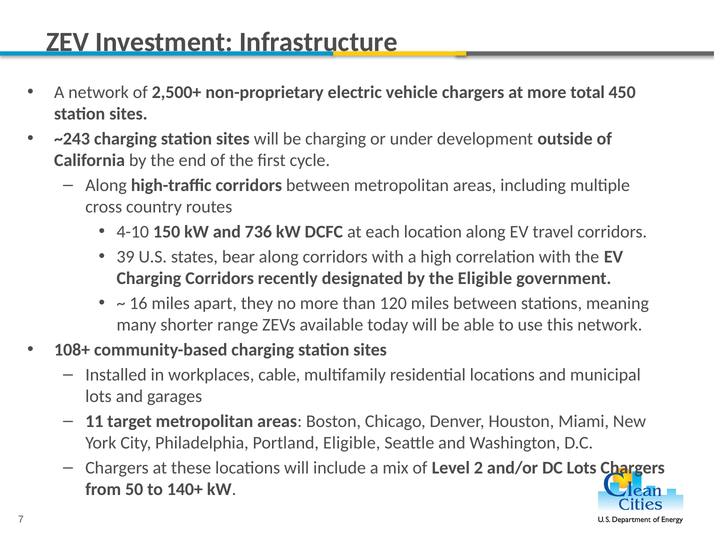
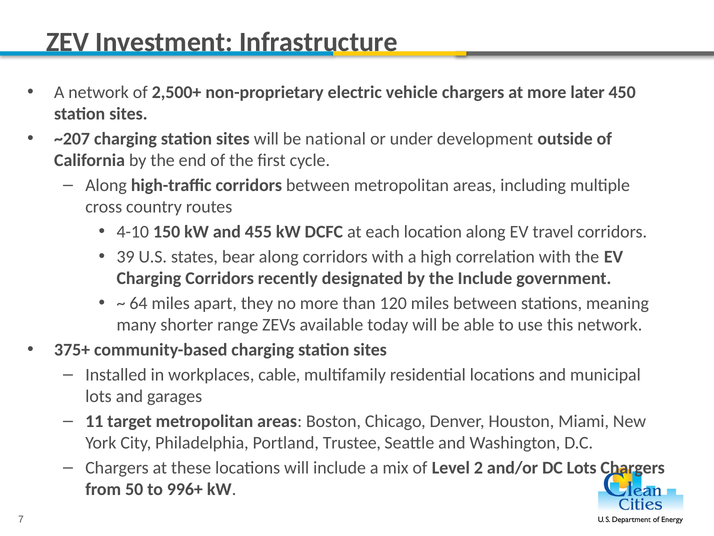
total: total -> later (588, 92)
~243: ~243 -> ~207 (72, 139)
be charging: charging -> national (336, 139)
736: 736 -> 455 (258, 232)
the Eligible: Eligible -> Include (485, 278)
16: 16 -> 64 (138, 303)
108+: 108+ -> 375+ (72, 349)
Portland Eligible: Eligible -> Trustee (352, 442)
140+: 140+ -> 996+ (185, 489)
